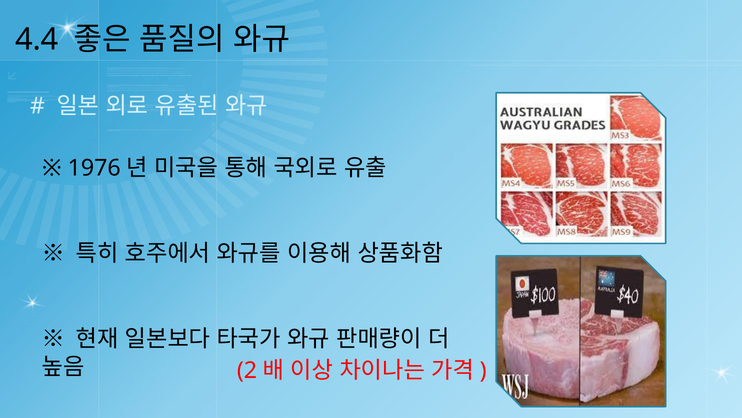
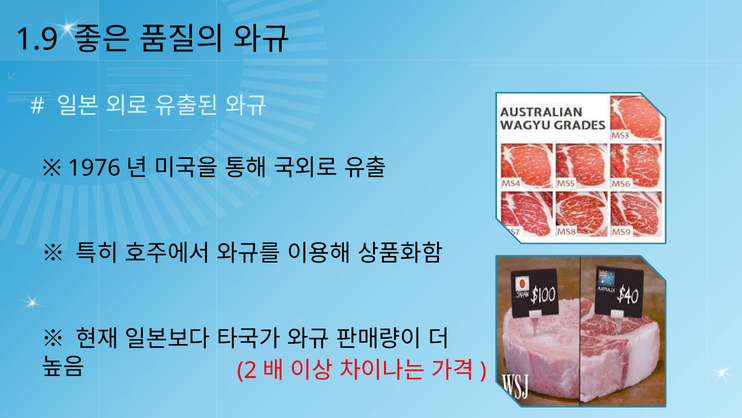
4.4: 4.4 -> 1.9 (37, 39)
